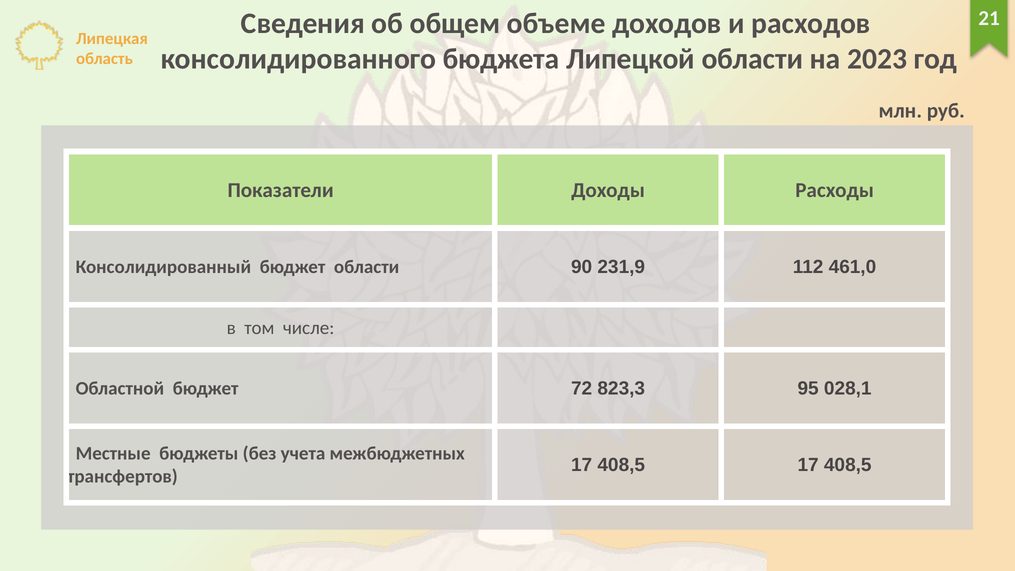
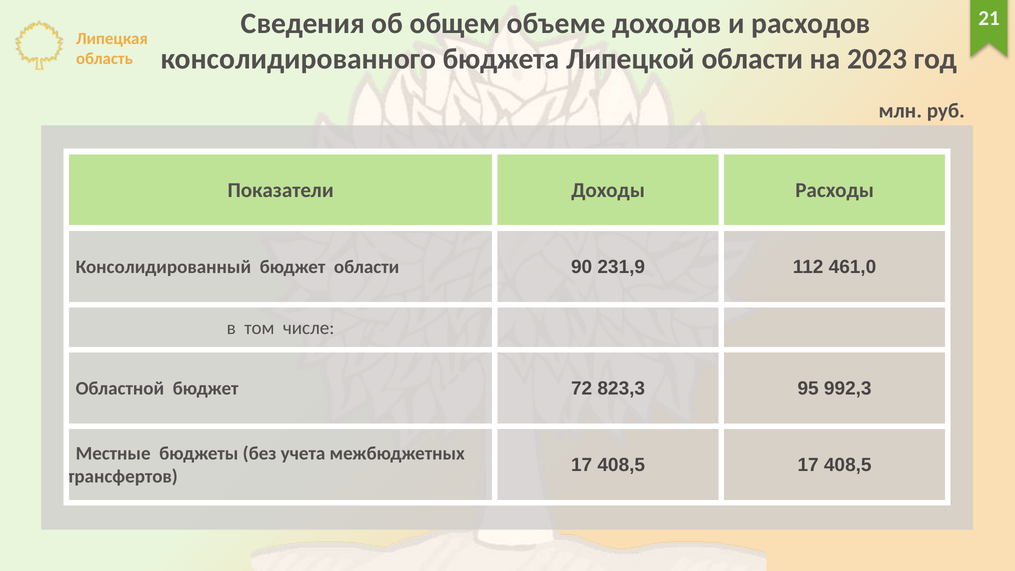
028,1: 028,1 -> 992,3 (848, 389)
